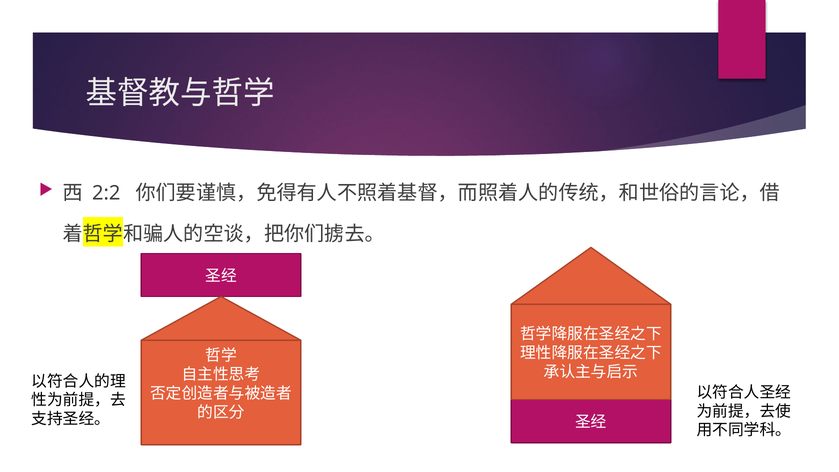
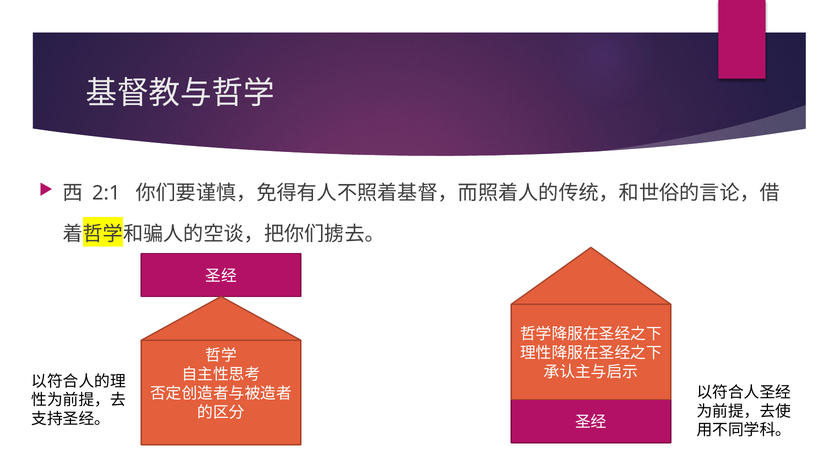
2:2: 2:2 -> 2:1 (106, 193)
